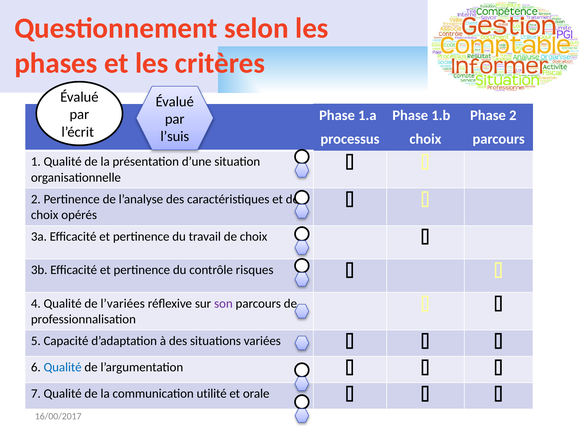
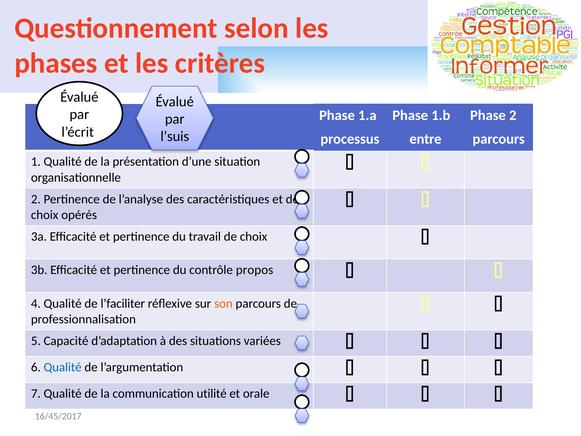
processus choix: choix -> entre (425, 139)
risques: risques -> propos (255, 270)
l’variées: l’variées -> l’faciliter (123, 303)
son colour: purple -> orange (223, 303)
16/00/2017: 16/00/2017 -> 16/45/2017 (58, 416)
